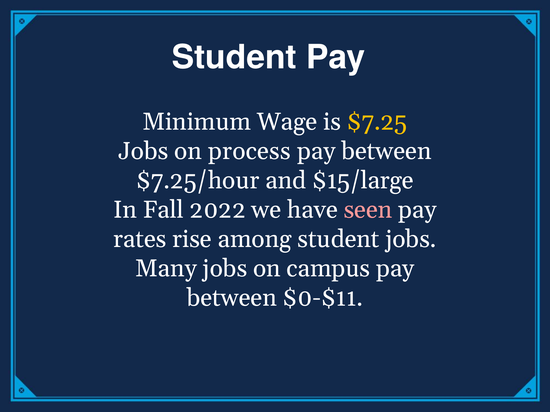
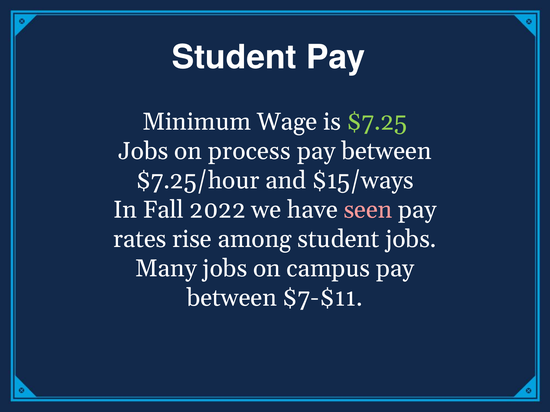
$7.25 colour: yellow -> light green (377, 122)
$15/large: $15/large -> $15/ways (363, 181)
$0-$11: $0-$11 -> $7-$11 (323, 298)
